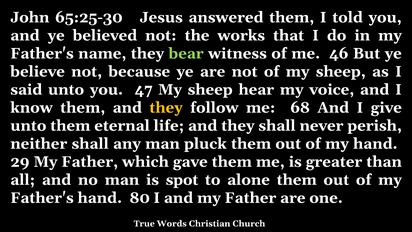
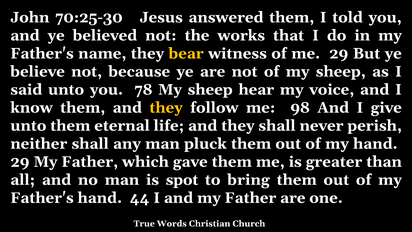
65:25-30: 65:25-30 -> 70:25-30 (89, 17)
bear colour: light green -> yellow (186, 53)
me 46: 46 -> 29 (339, 53)
47: 47 -> 78 (143, 90)
68: 68 -> 98 (300, 108)
alone: alone -> bring (248, 180)
80: 80 -> 44 (140, 198)
